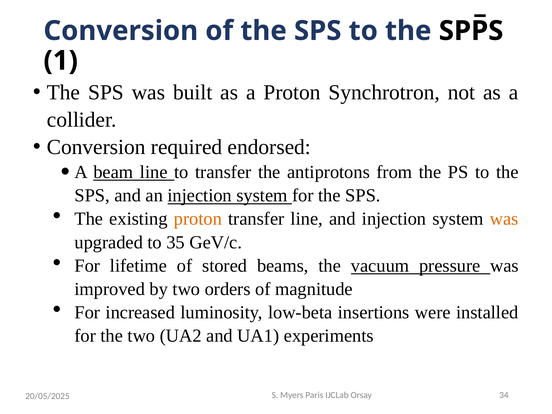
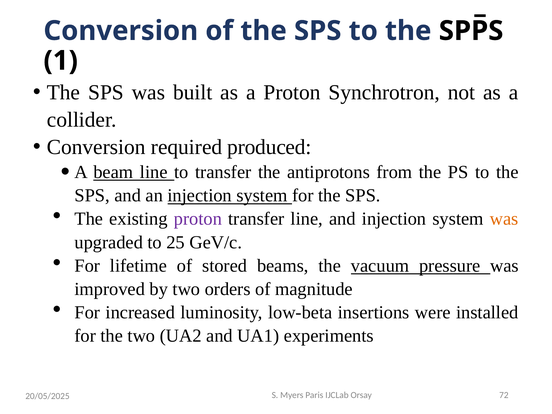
endorsed: endorsed -> produced (269, 147)
proton colour: orange -> purple (198, 219)
35: 35 -> 25 (176, 242)
34: 34 -> 72 (504, 395)
